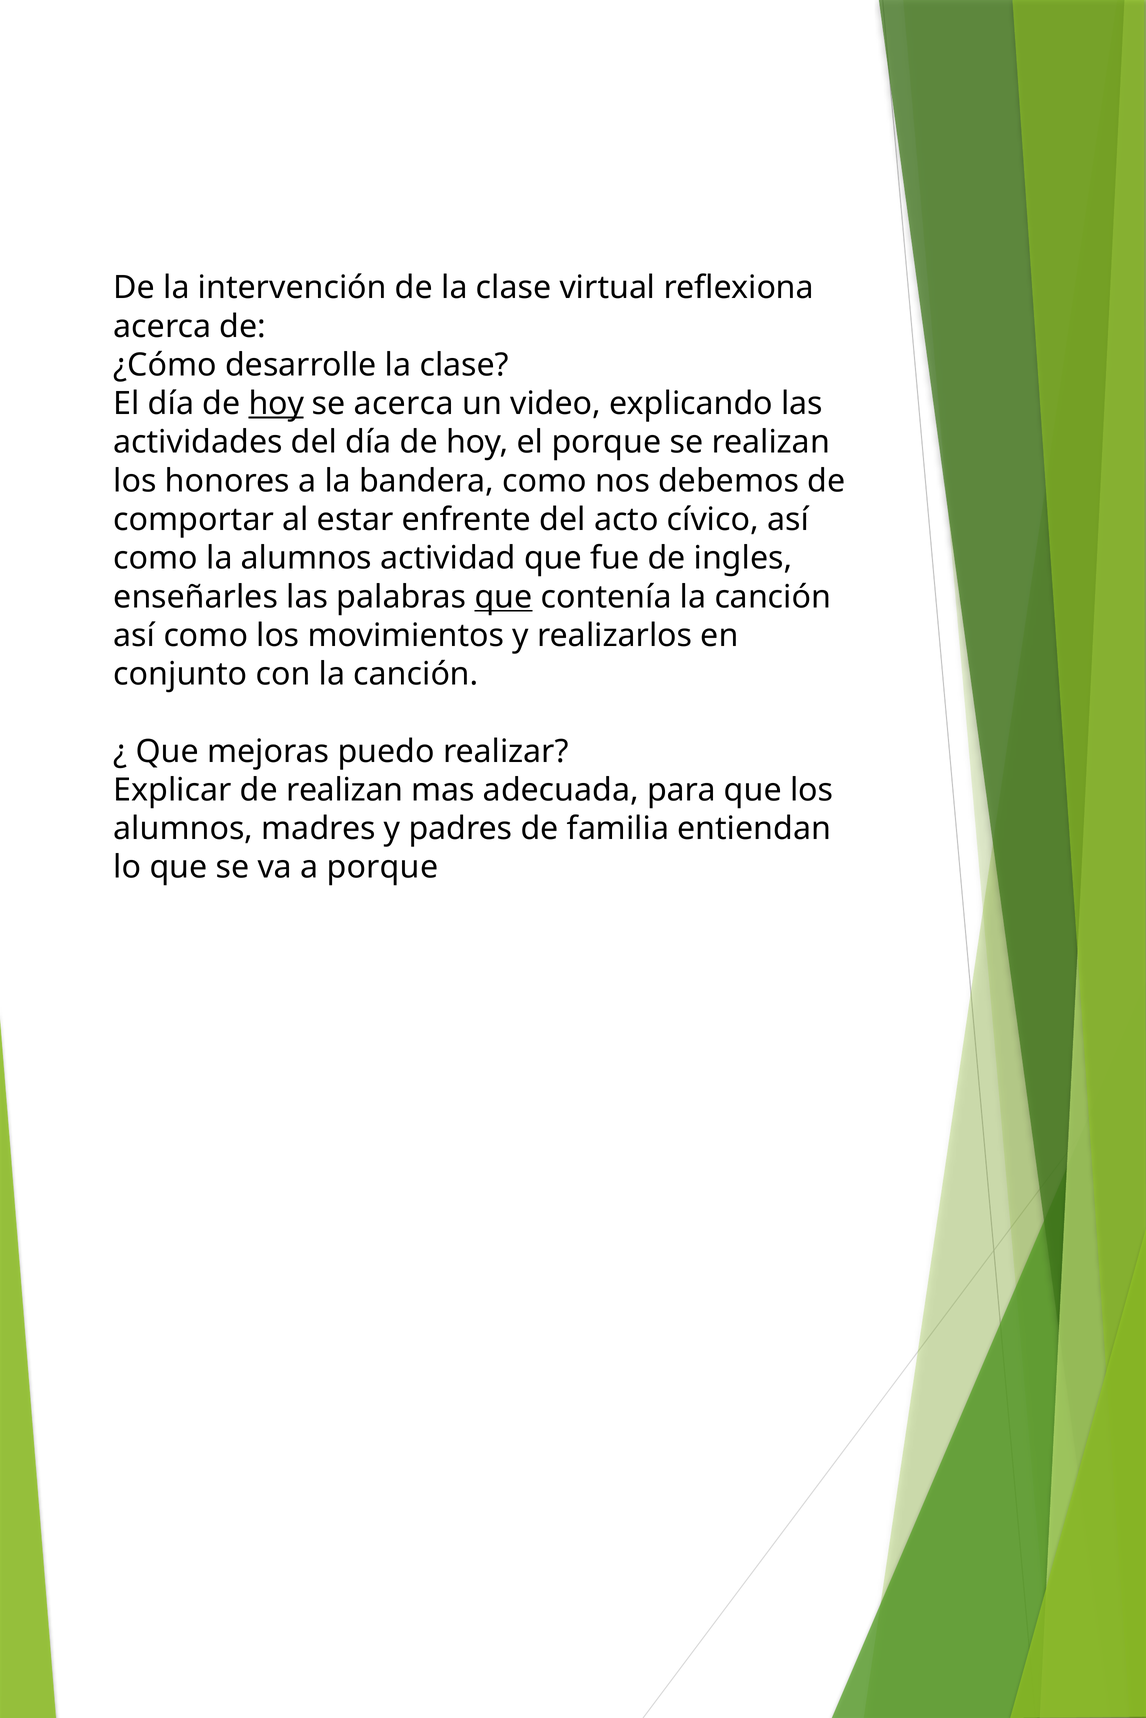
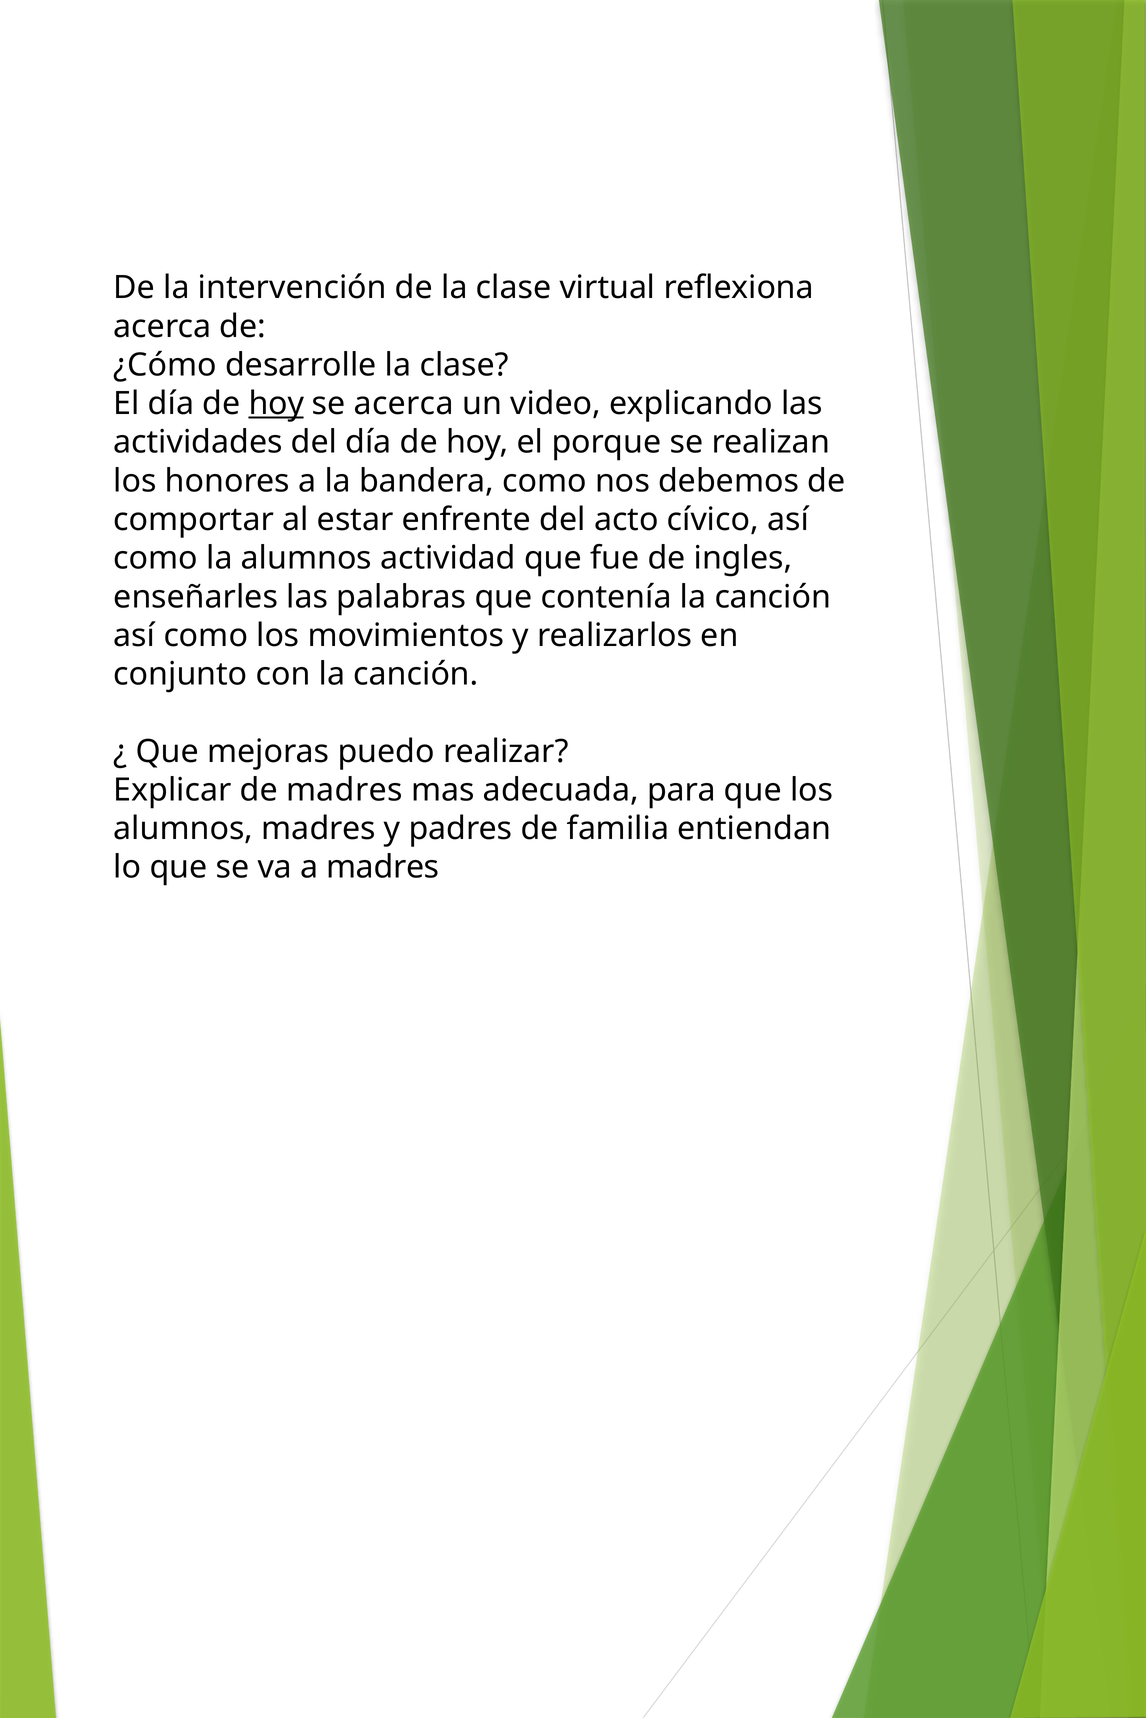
que underline: present -> none (504, 597)
de realizan: realizan -> madres (344, 791)
a porque: porque -> madres (383, 868)
